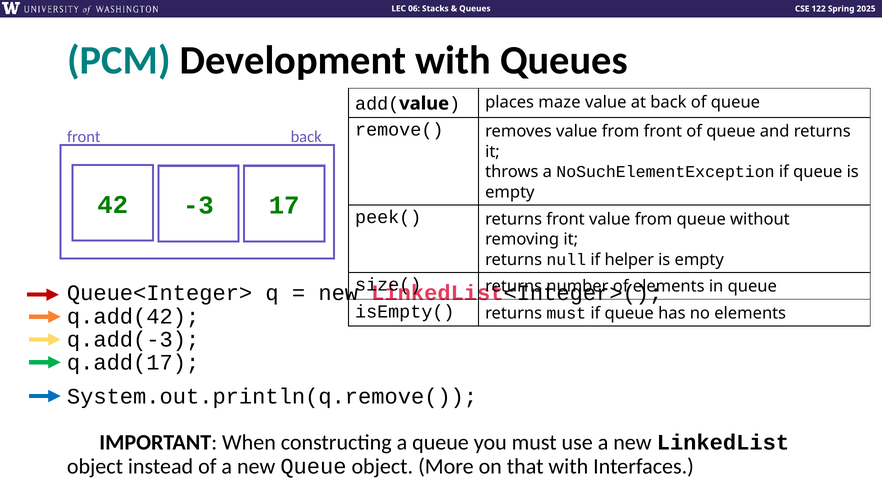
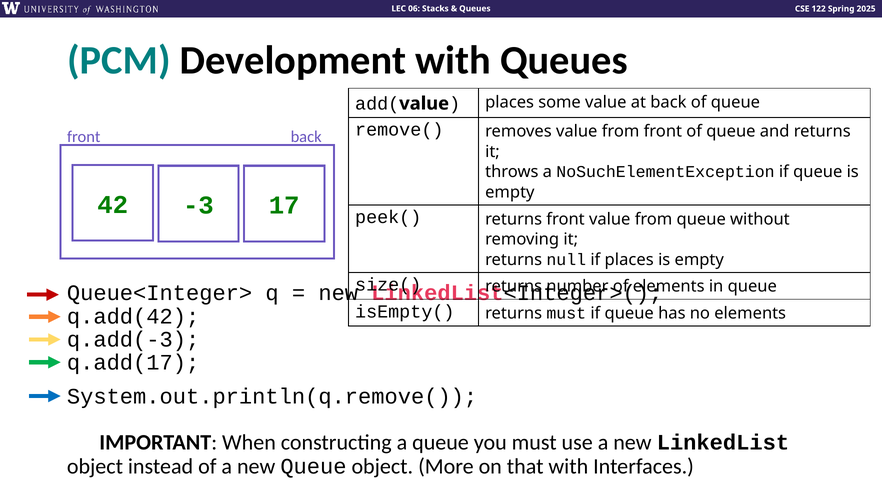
maze: maze -> some (560, 102)
if helper: helper -> places (629, 260)
